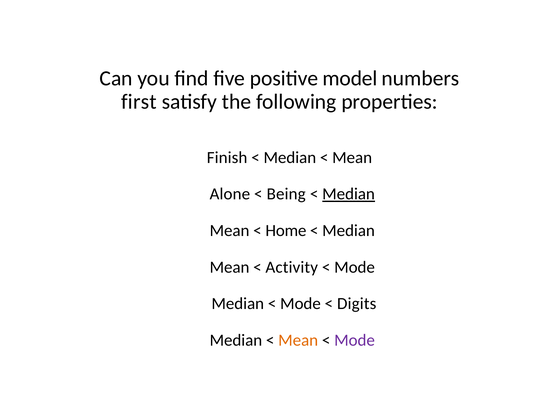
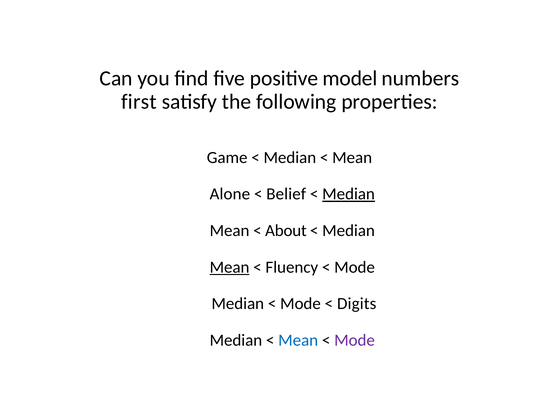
Finish: Finish -> Game (227, 158)
Being: Being -> Belief (286, 194)
Home: Home -> About (286, 231)
Mean underline: none -> present (230, 267)
Activity: Activity -> Fluency (292, 267)
Mean colour: orange -> blue (298, 340)
